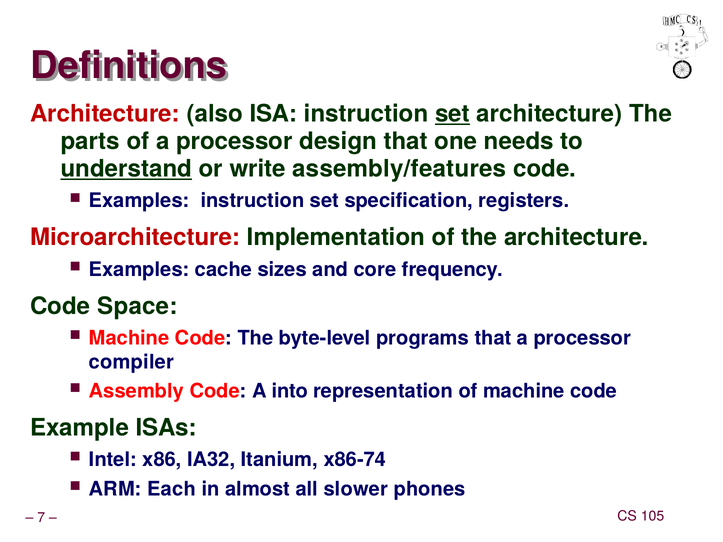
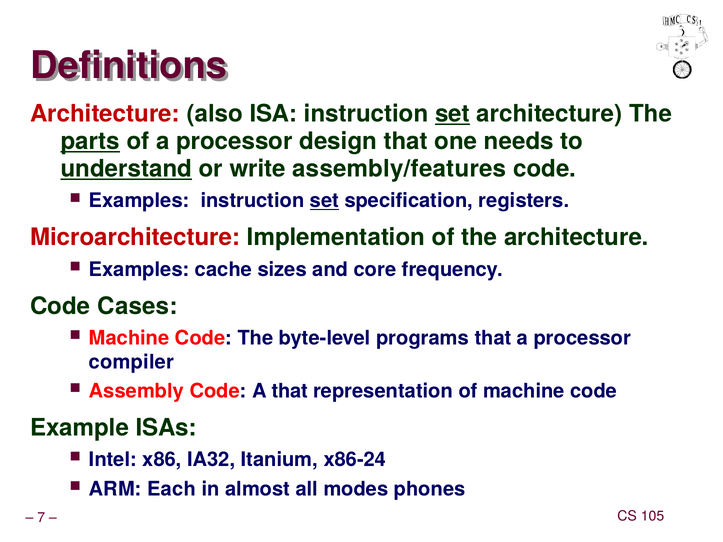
parts underline: none -> present (90, 142)
set underline: none -> present (324, 201)
Space: Space -> Cases (137, 306)
A into: into -> that (290, 391)
x86-74: x86-74 -> x86-24 (355, 460)
slower: slower -> modes (356, 489)
